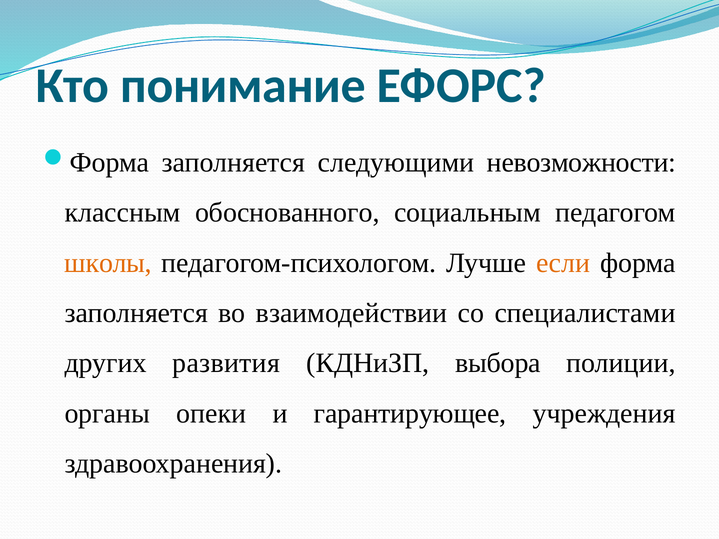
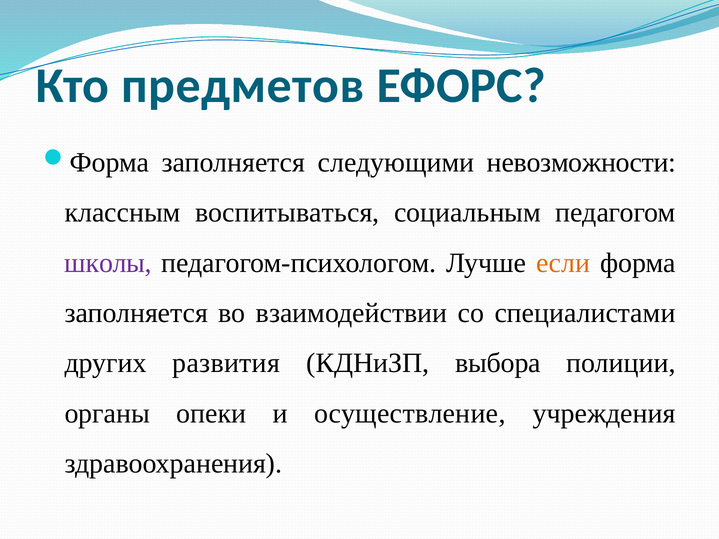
понимание: понимание -> предметов (243, 86)
обоснованного: обоснованного -> воспитываться (287, 213)
школы colour: orange -> purple (108, 263)
гарантирующее: гарантирующее -> осуществление (410, 414)
